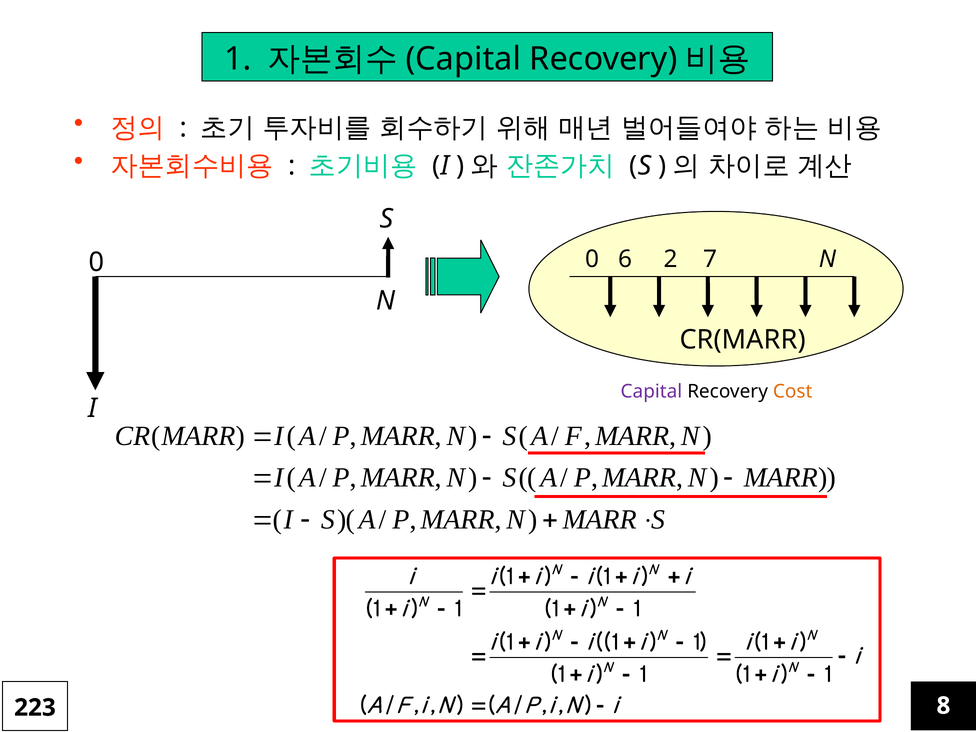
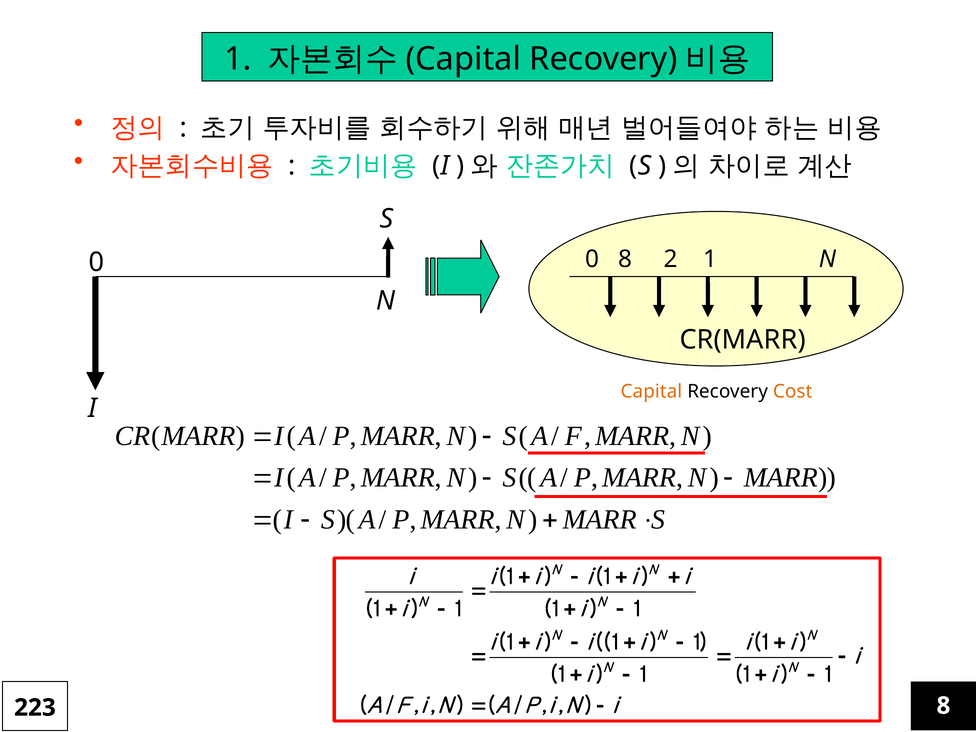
0 6: 6 -> 8 (625, 259)
2 7: 7 -> 1 (710, 259)
Capital colour: purple -> orange (651, 392)
